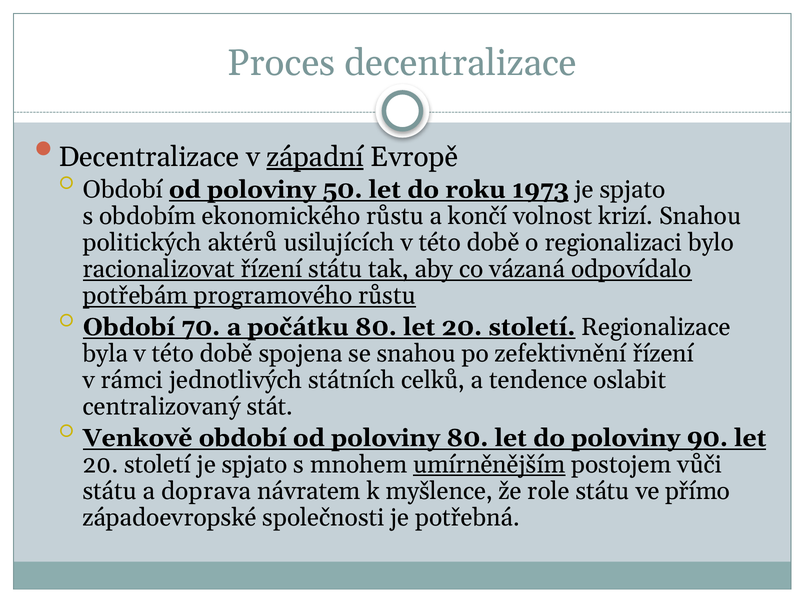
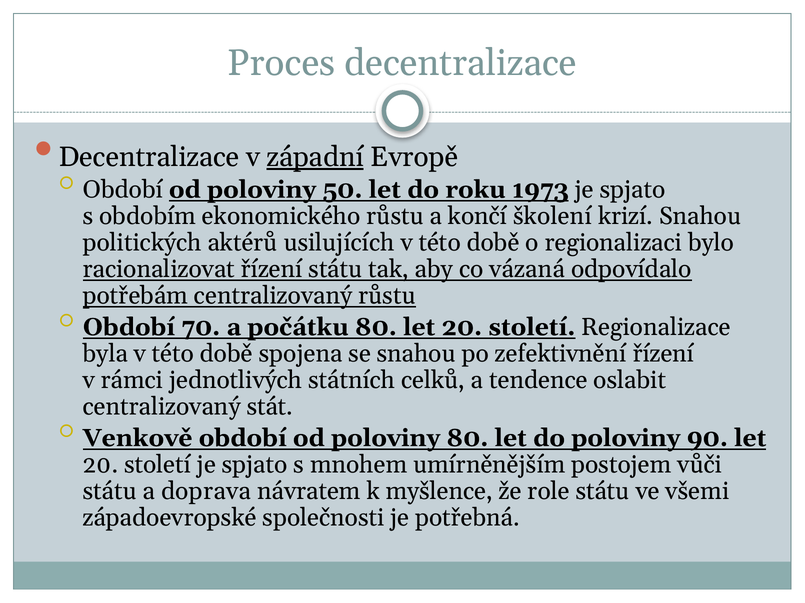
volnost: volnost -> školení (552, 216)
potřebám programového: programového -> centralizovaný (273, 296)
umírněnějším underline: present -> none (489, 465)
přímo: přímo -> všemi (697, 492)
